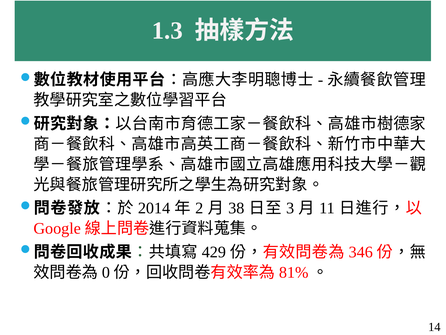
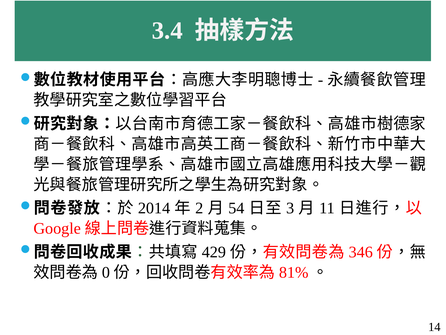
1.3: 1.3 -> 3.4 (167, 31)
38: 38 -> 54 (236, 208)
